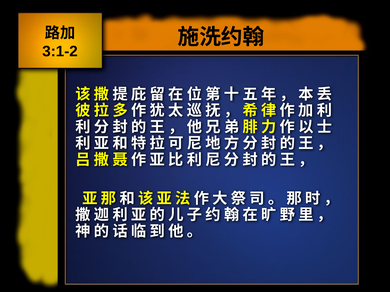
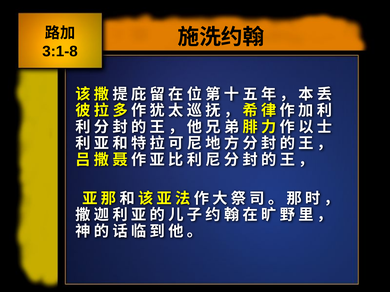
3:1-2: 3:1-2 -> 3:1-8 (60, 51)
